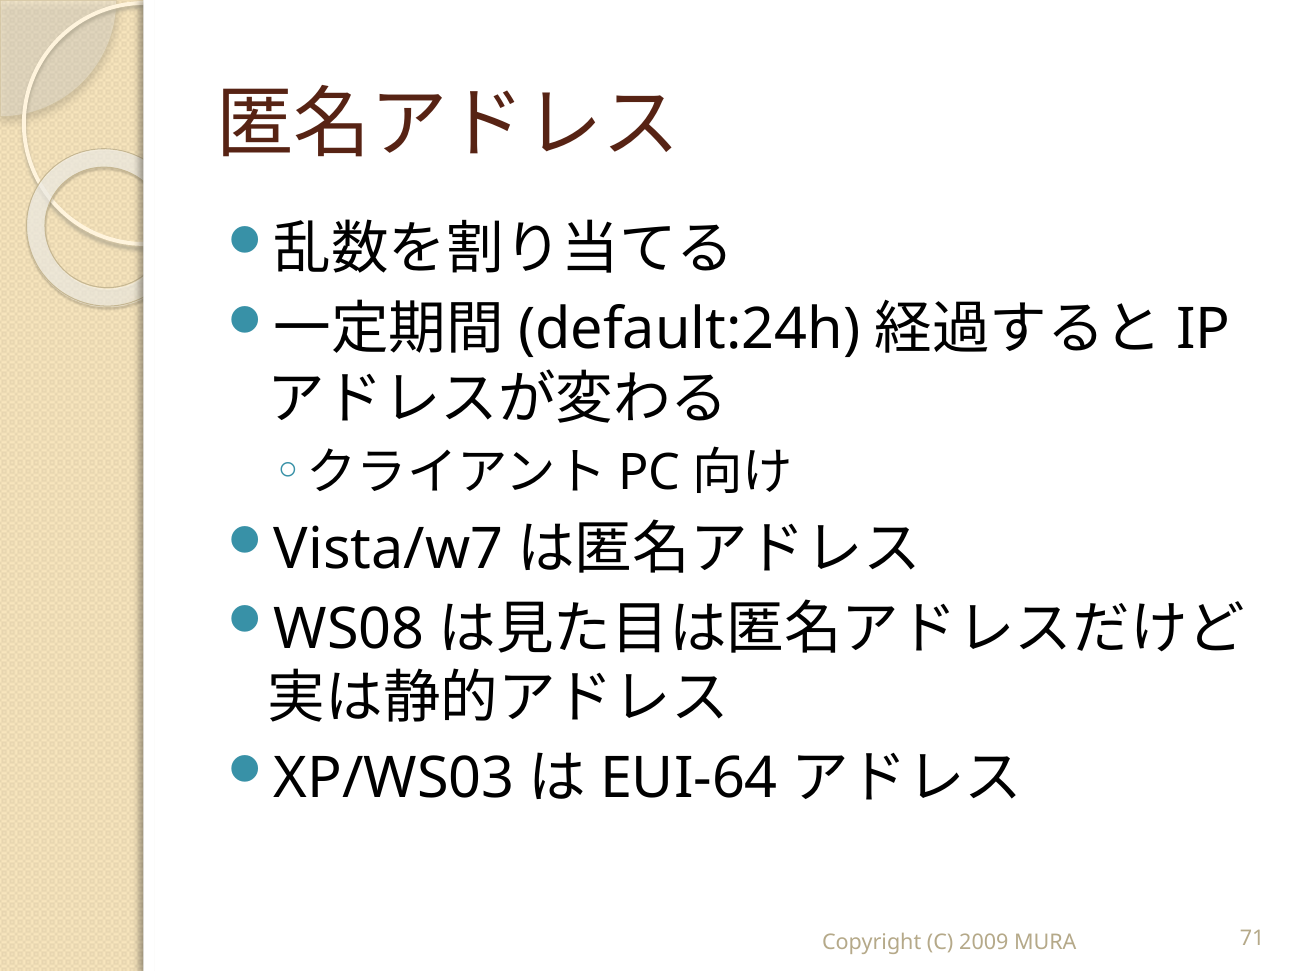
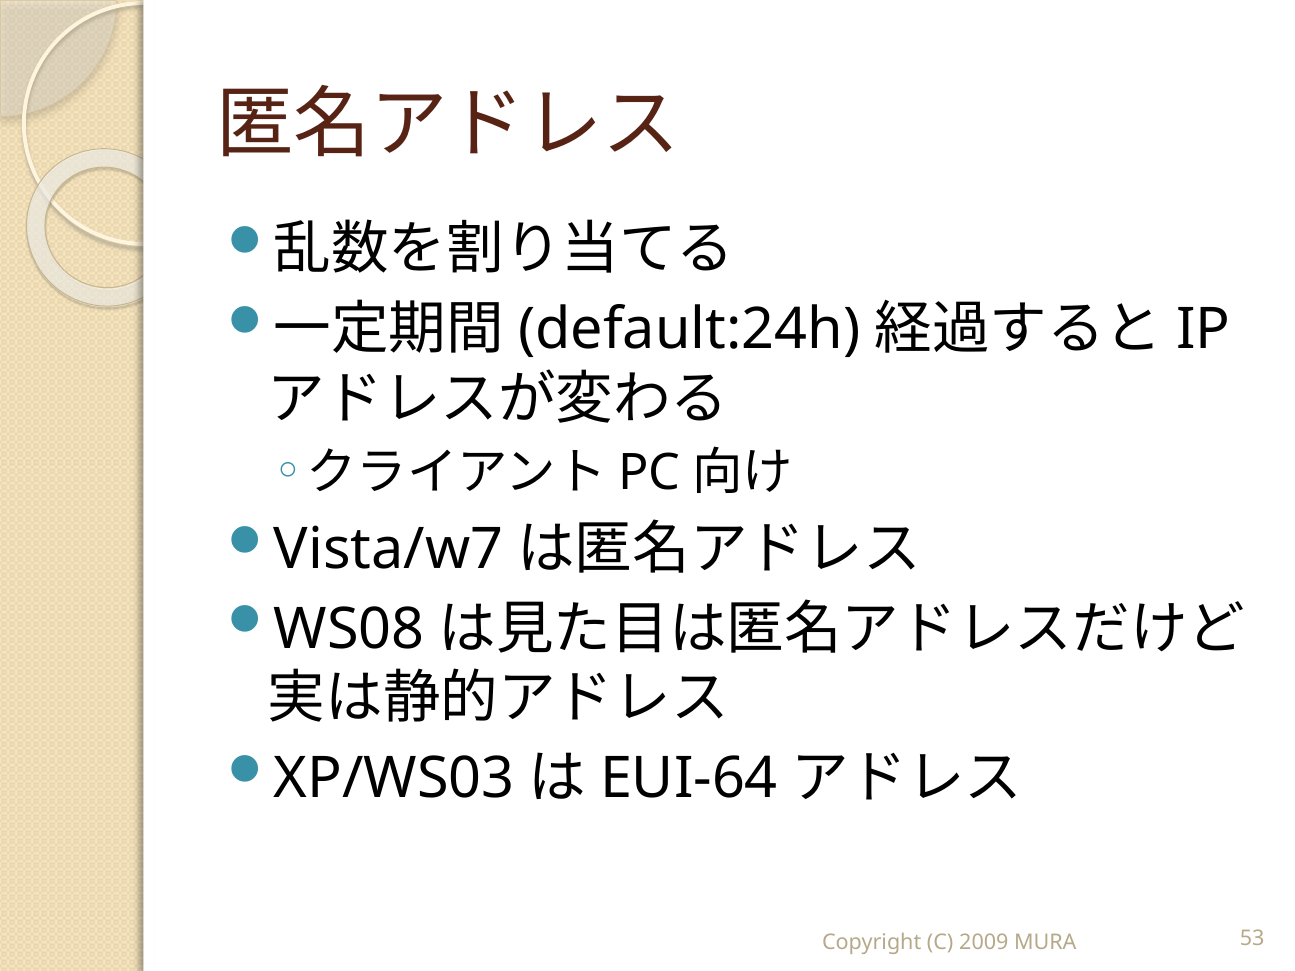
71: 71 -> 53 (1252, 939)
